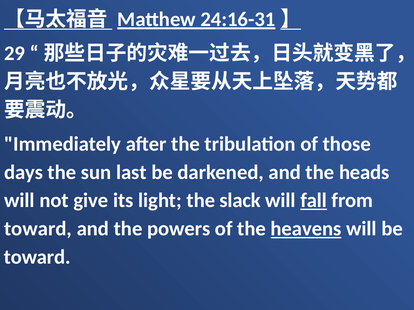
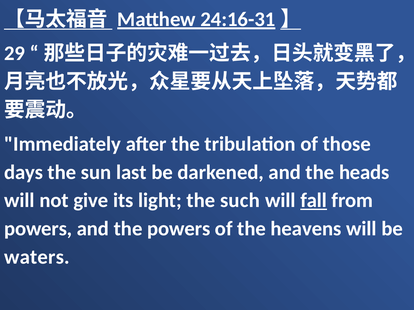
slack: slack -> such (240, 201)
toward: toward -> powers (38, 229)
heavens underline: present -> none (306, 229)
toward: toward -> waters (37, 257)
